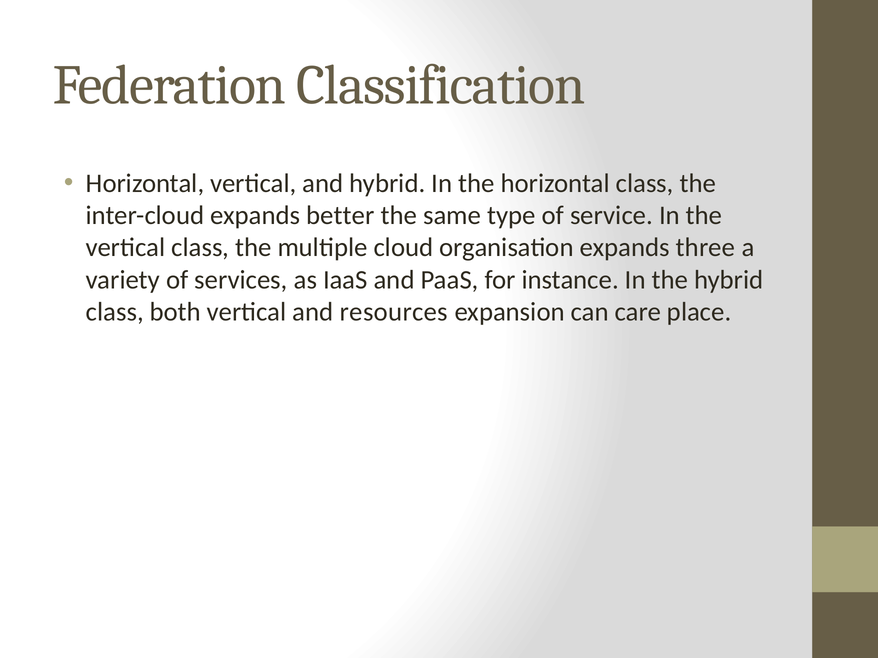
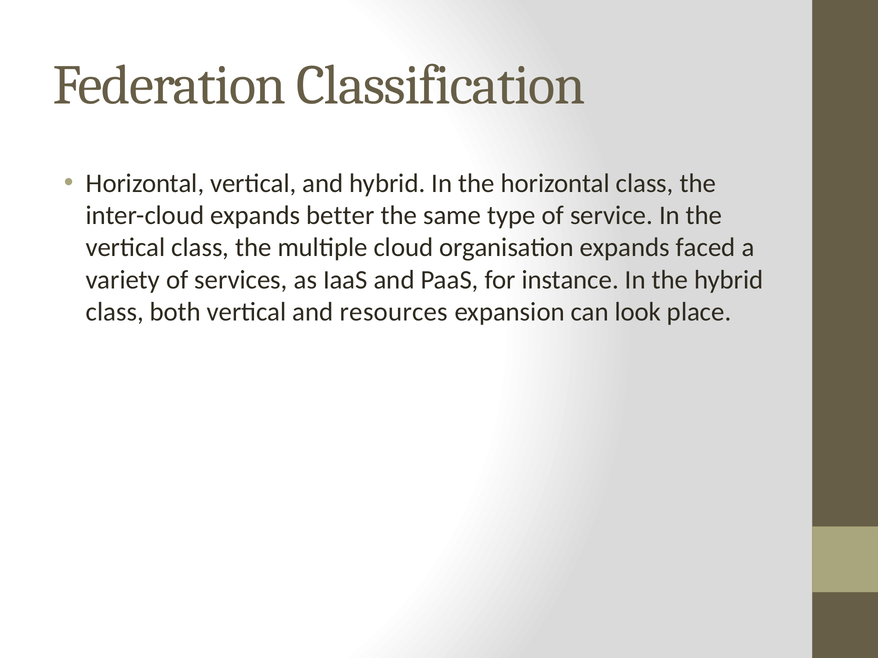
three: three -> faced (706, 248)
care: care -> look (638, 312)
